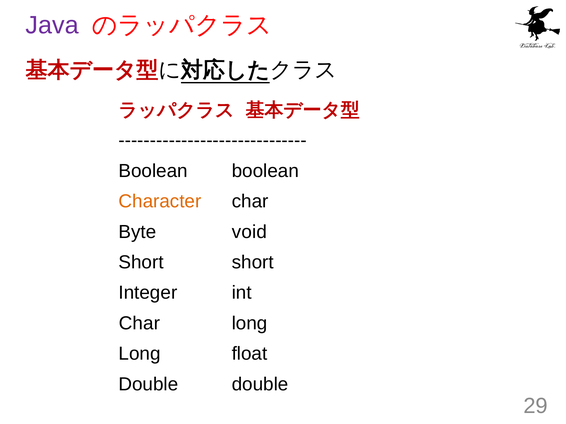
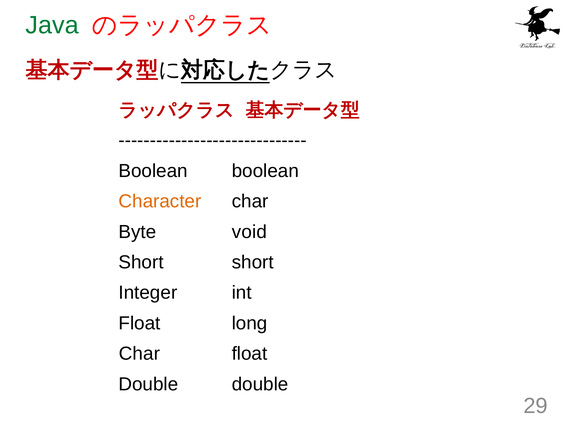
Java colour: purple -> green (52, 25)
Char: Char -> Float (140, 324)
Long: Long -> Char (139, 354)
